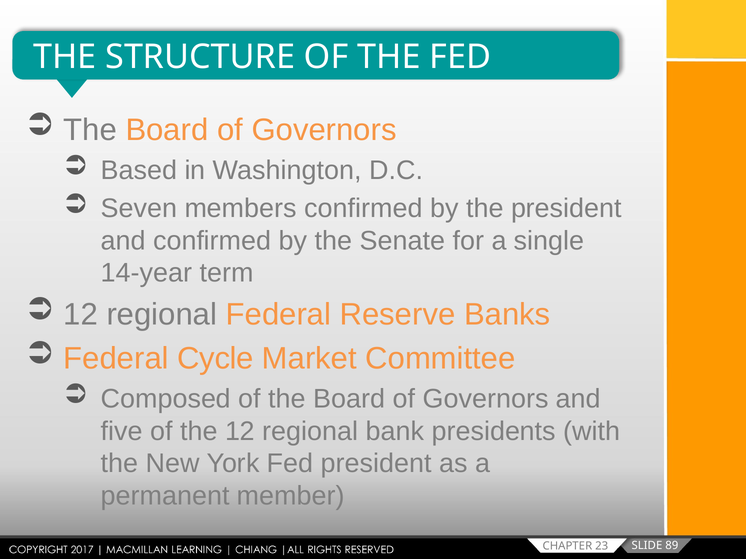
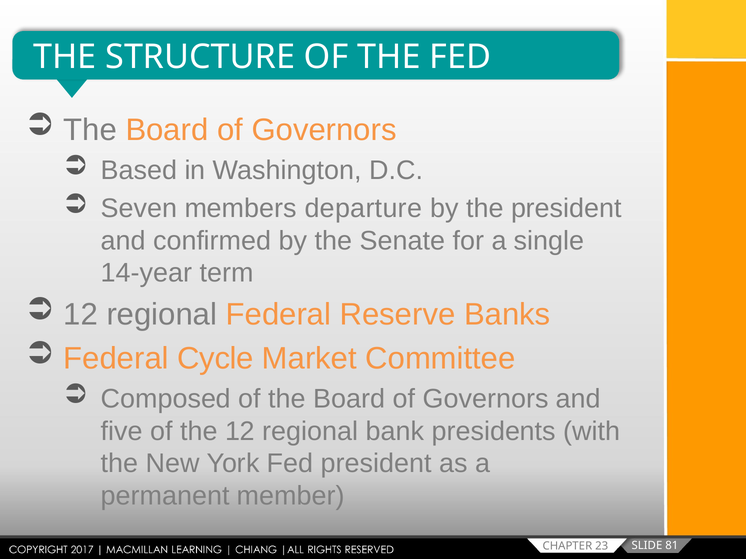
members confirmed: confirmed -> departure (363, 209)
89: 89 -> 81 (672, 546)
